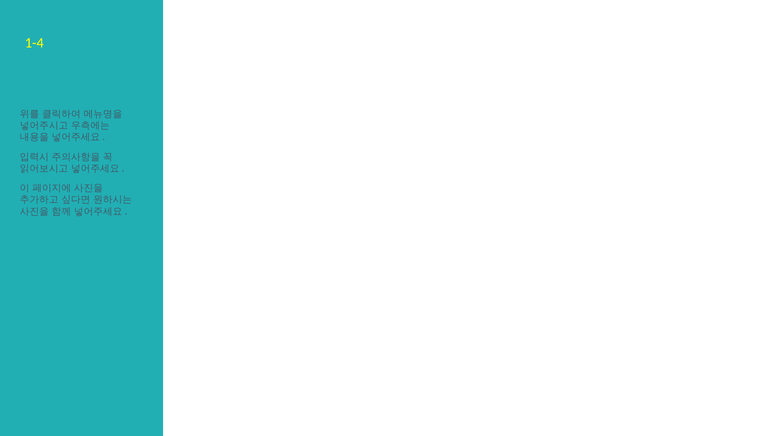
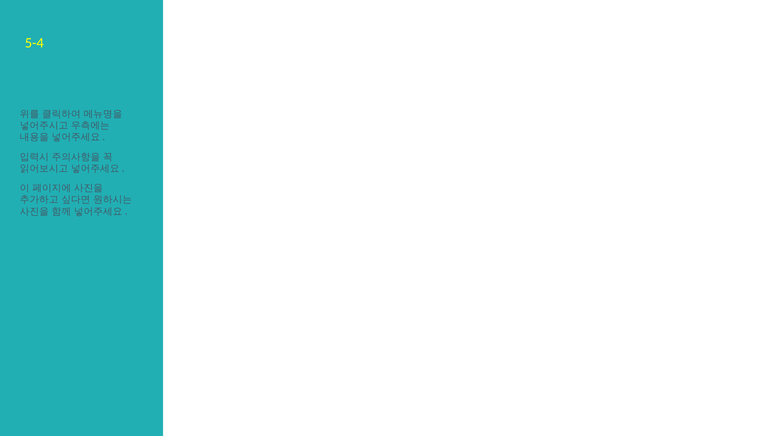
1-4: 1-4 -> 5-4 (34, 43)
